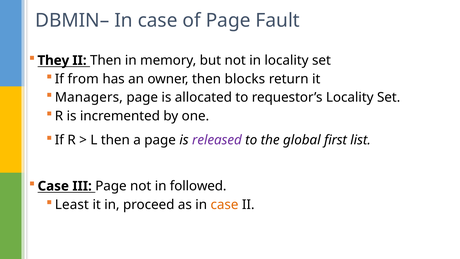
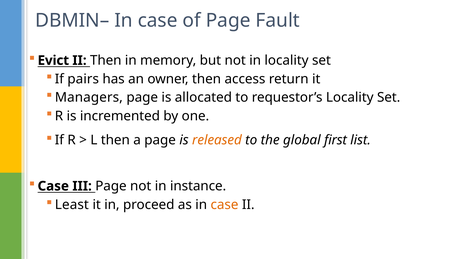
They: They -> Evict (53, 60)
from: from -> pairs (83, 79)
blocks: blocks -> access (245, 79)
released colour: purple -> orange (217, 140)
followed: followed -> instance (198, 186)
